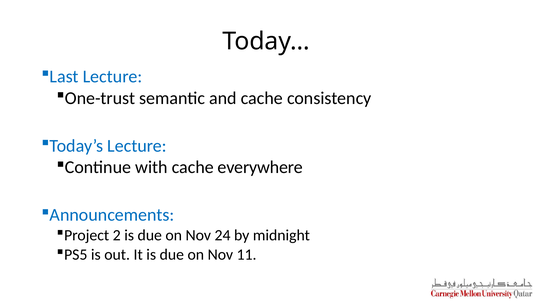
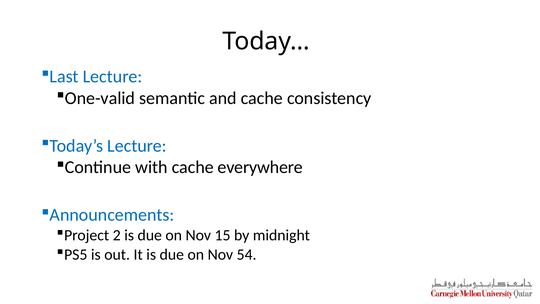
One-trust: One-trust -> One-valid (100, 98)
24: 24 -> 15 (223, 235)
11: 11 -> 54 (247, 254)
